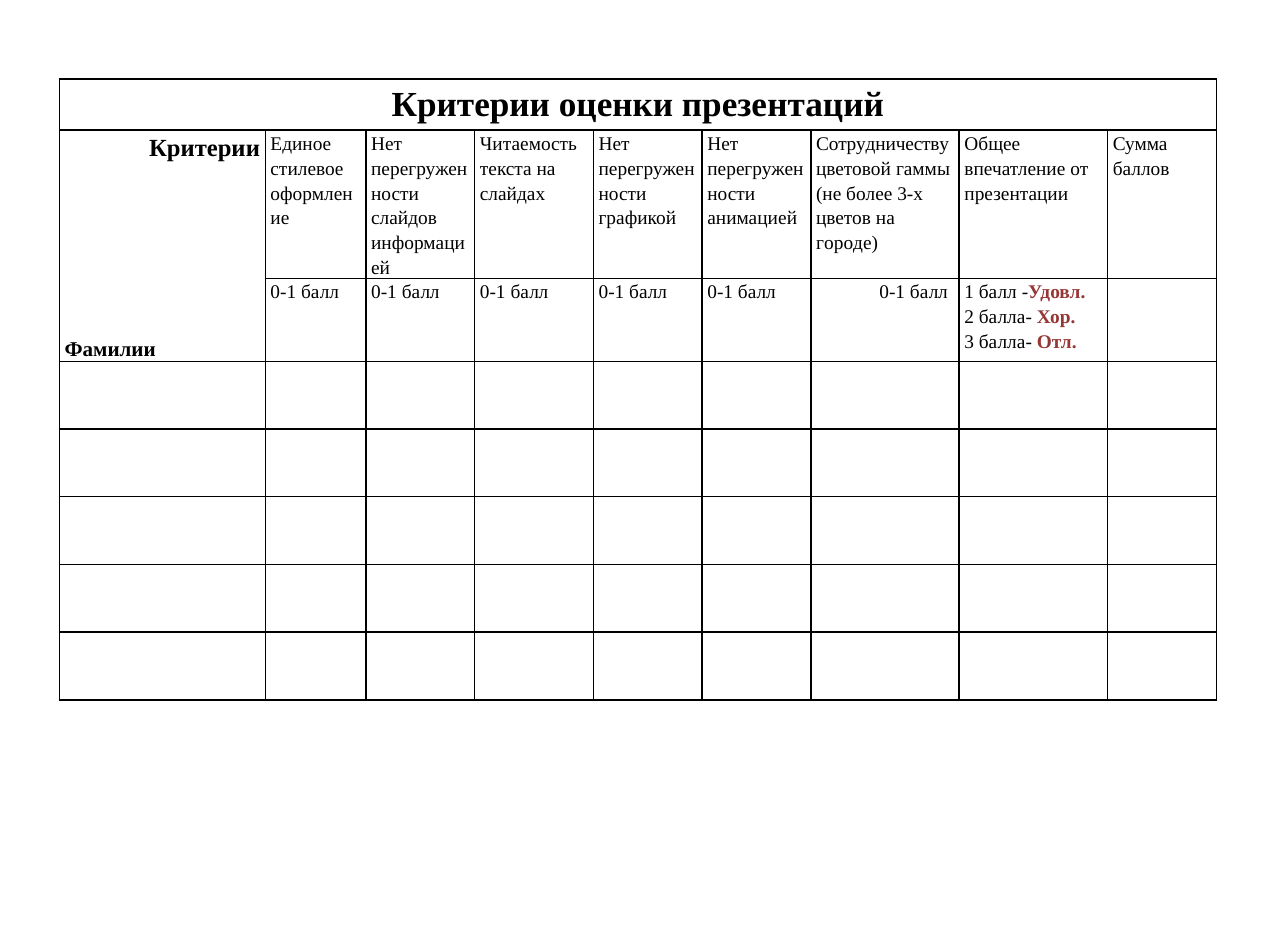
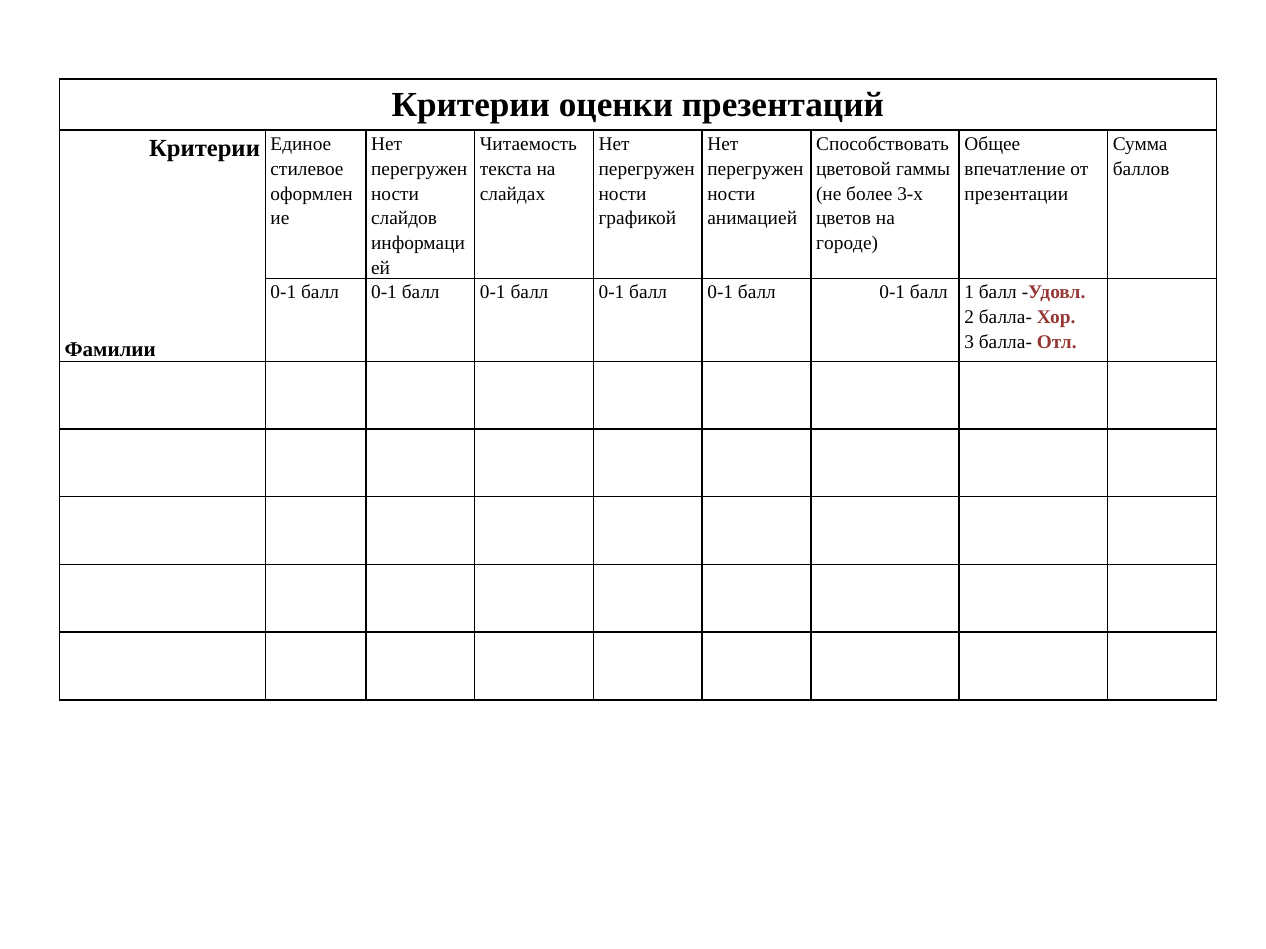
Сотрудничеству: Сотрудничеству -> Способствовать (883, 144)
